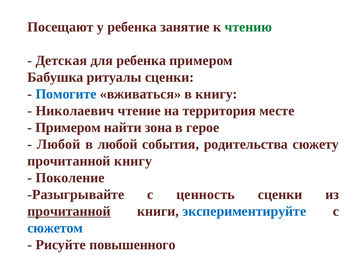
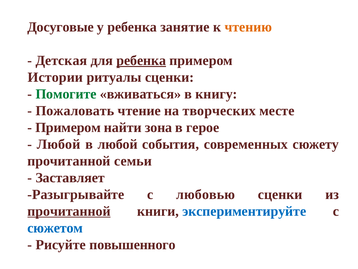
Посещают: Посещают -> Досуговые (61, 27)
чтению colour: green -> orange (248, 27)
ребенка underline: none -> present (141, 60)
Бабушка: Бабушка -> Истории (55, 77)
Помогите colour: blue -> green (66, 94)
Николаевич: Николаевич -> Пожаловать (75, 111)
территория: территория -> творческих (219, 111)
родительства: родительства -> современных (246, 144)
прочитанной книгу: книгу -> семьи (133, 161)
Поколение: Поколение -> Заставляет (70, 177)
ценность: ценность -> любовью (206, 194)
